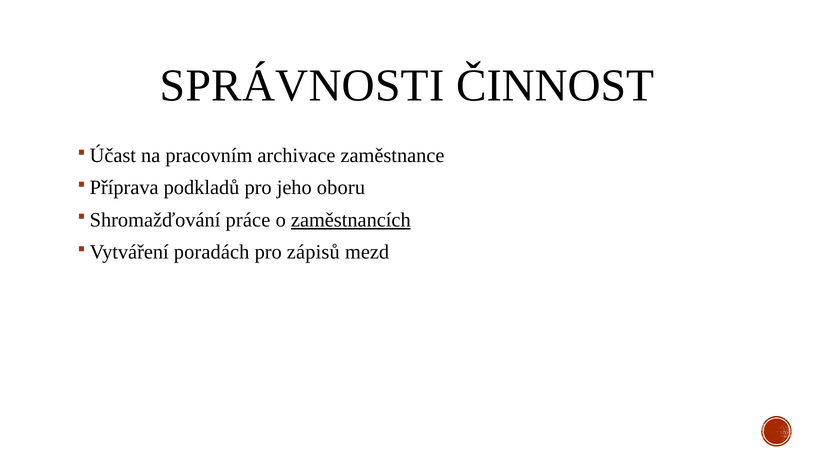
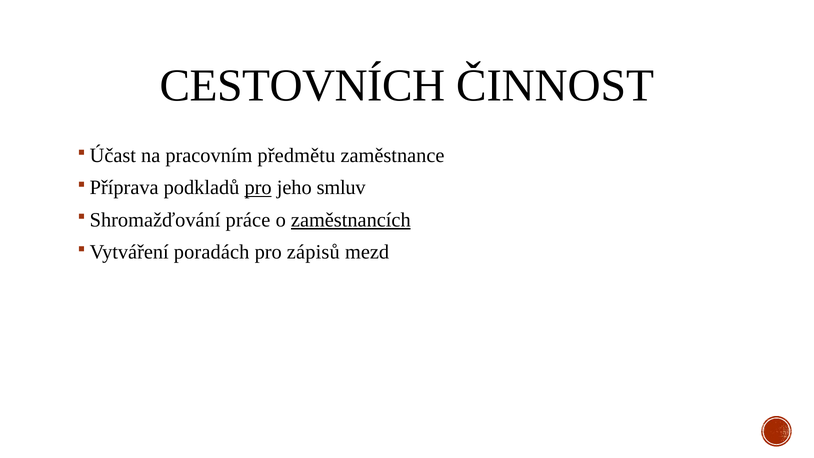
SPRÁVNOSTI: SPRÁVNOSTI -> CESTOVNÍCH (302, 86)
archivace: archivace -> předmětu (296, 156)
pro underline: none -> present (258, 188)
oboru: oboru -> smluv (341, 188)
